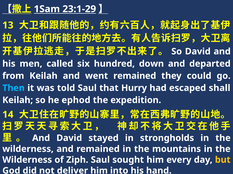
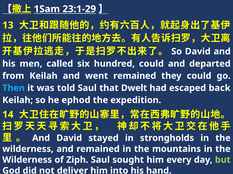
hundred down: down -> could (151, 64)
Hurry: Hurry -> Dwelt (134, 88)
shall: shall -> back (220, 88)
but colour: yellow -> light green (223, 160)
